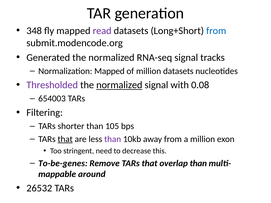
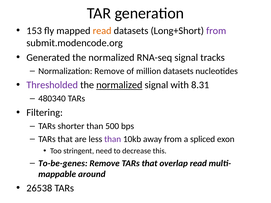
348: 348 -> 153 (34, 31)
read colour: purple -> orange (102, 31)
from colour: blue -> purple (216, 31)
Normalization Mapped: Mapped -> Remove (109, 71)
0.08: 0.08 -> 8.31 (200, 85)
654003: 654003 -> 480340 (52, 99)
105: 105 -> 500 (112, 126)
that underline: present -> none (65, 139)
a million: million -> spliced (203, 139)
overlap than: than -> read (198, 163)
26532: 26532 -> 26538 (39, 188)
